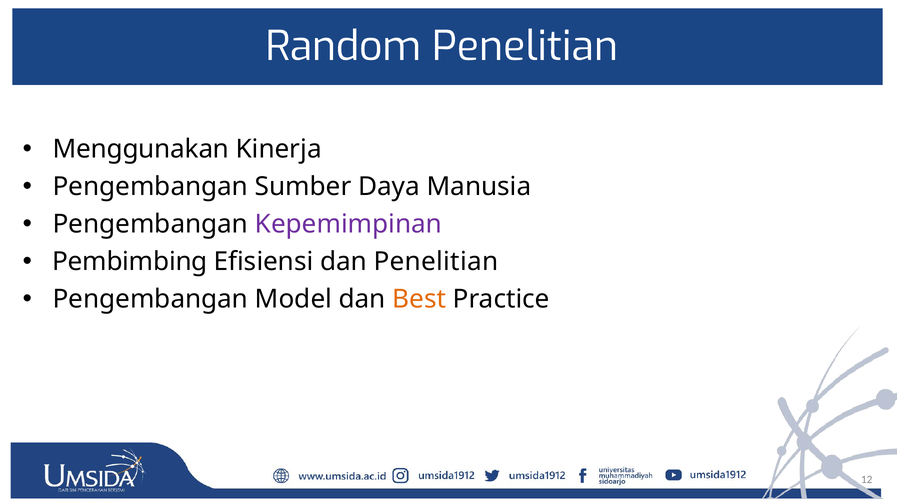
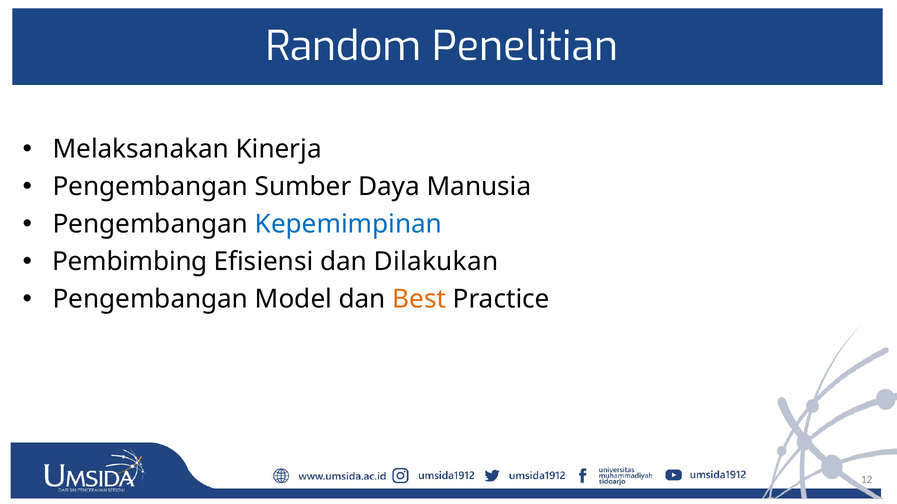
Menggunakan: Menggunakan -> Melaksanakan (141, 149)
Kepemimpinan colour: purple -> blue (348, 224)
dan Penelitian: Penelitian -> Dilakukan (436, 262)
